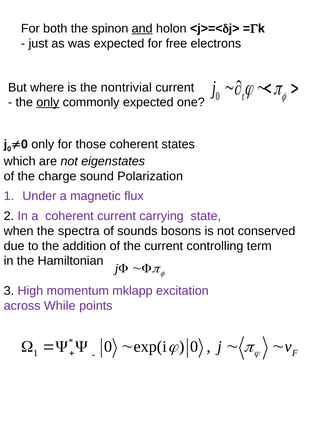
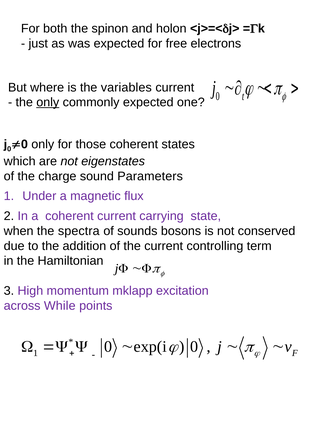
and underline: present -> none (142, 29)
nontrivial: nontrivial -> variables (126, 87)
Polarization: Polarization -> Parameters (150, 176)
